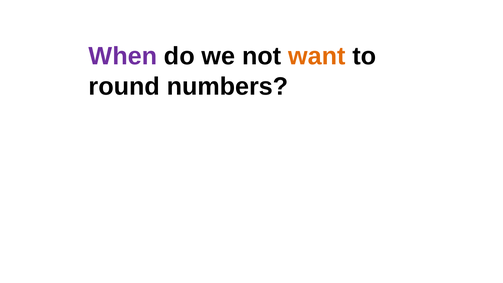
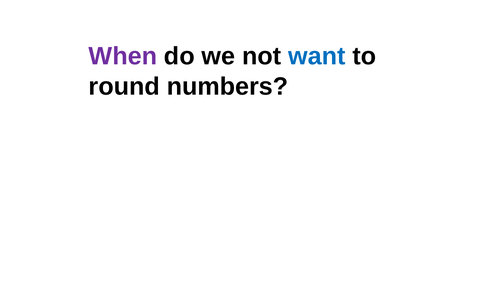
want colour: orange -> blue (317, 56)
